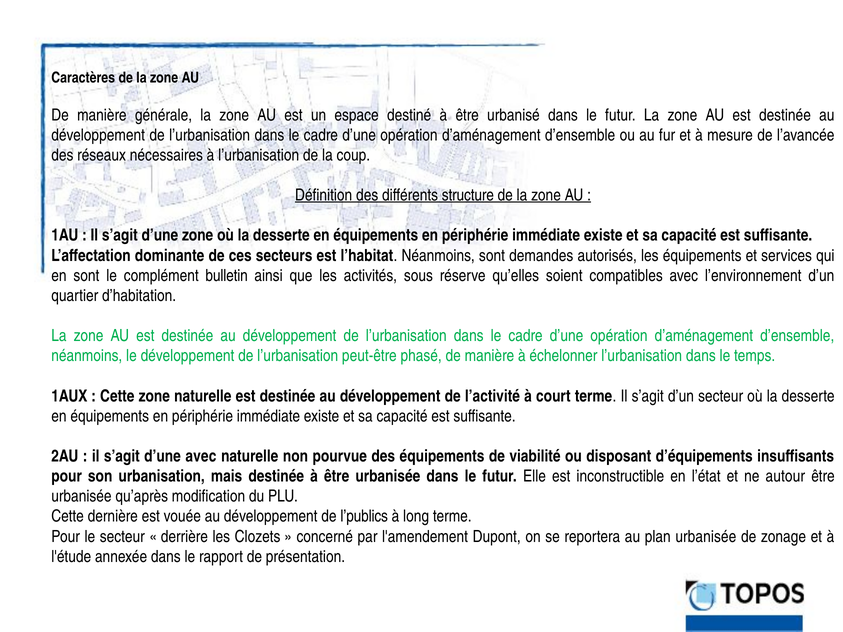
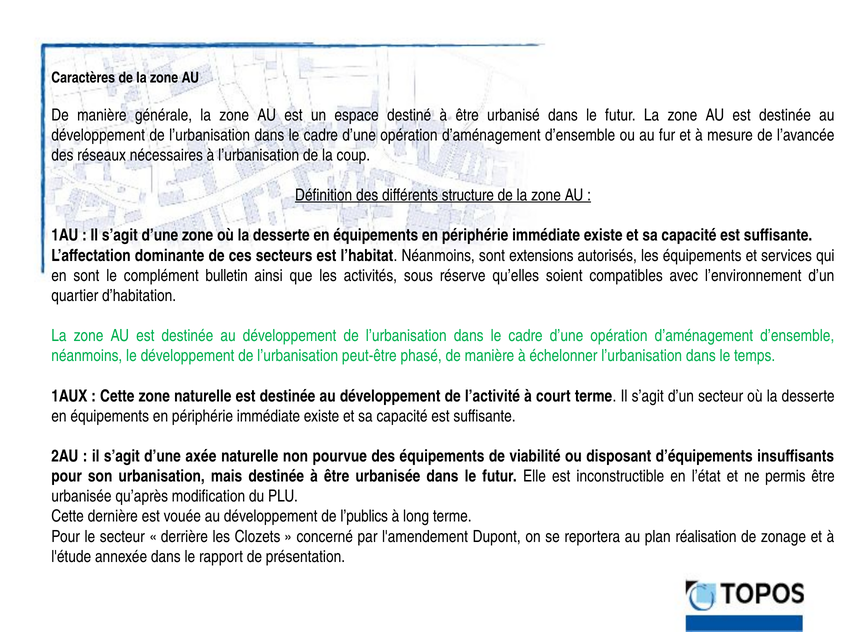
demandes: demandes -> extensions (541, 256)
d’une avec: avec -> axée (201, 456)
autour: autour -> permis (785, 477)
plan urbanisée: urbanisée -> réalisation (706, 537)
